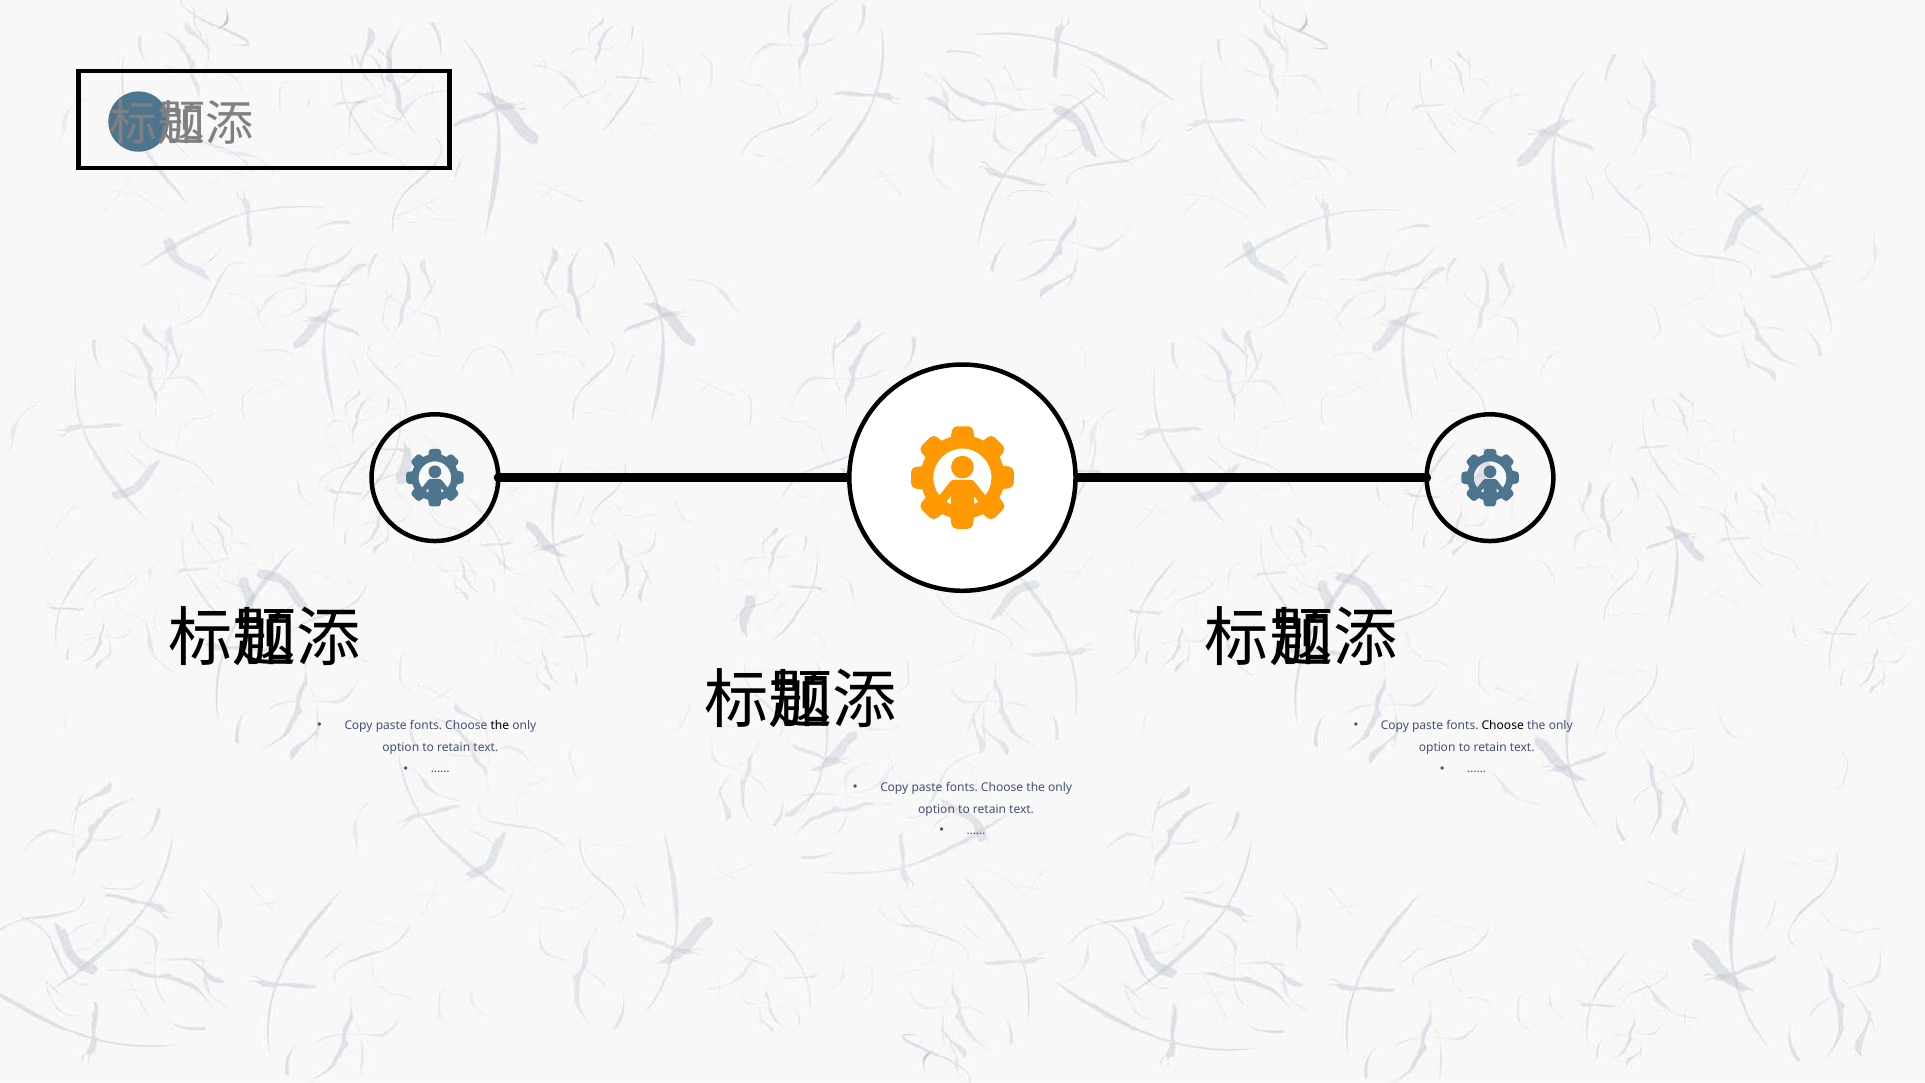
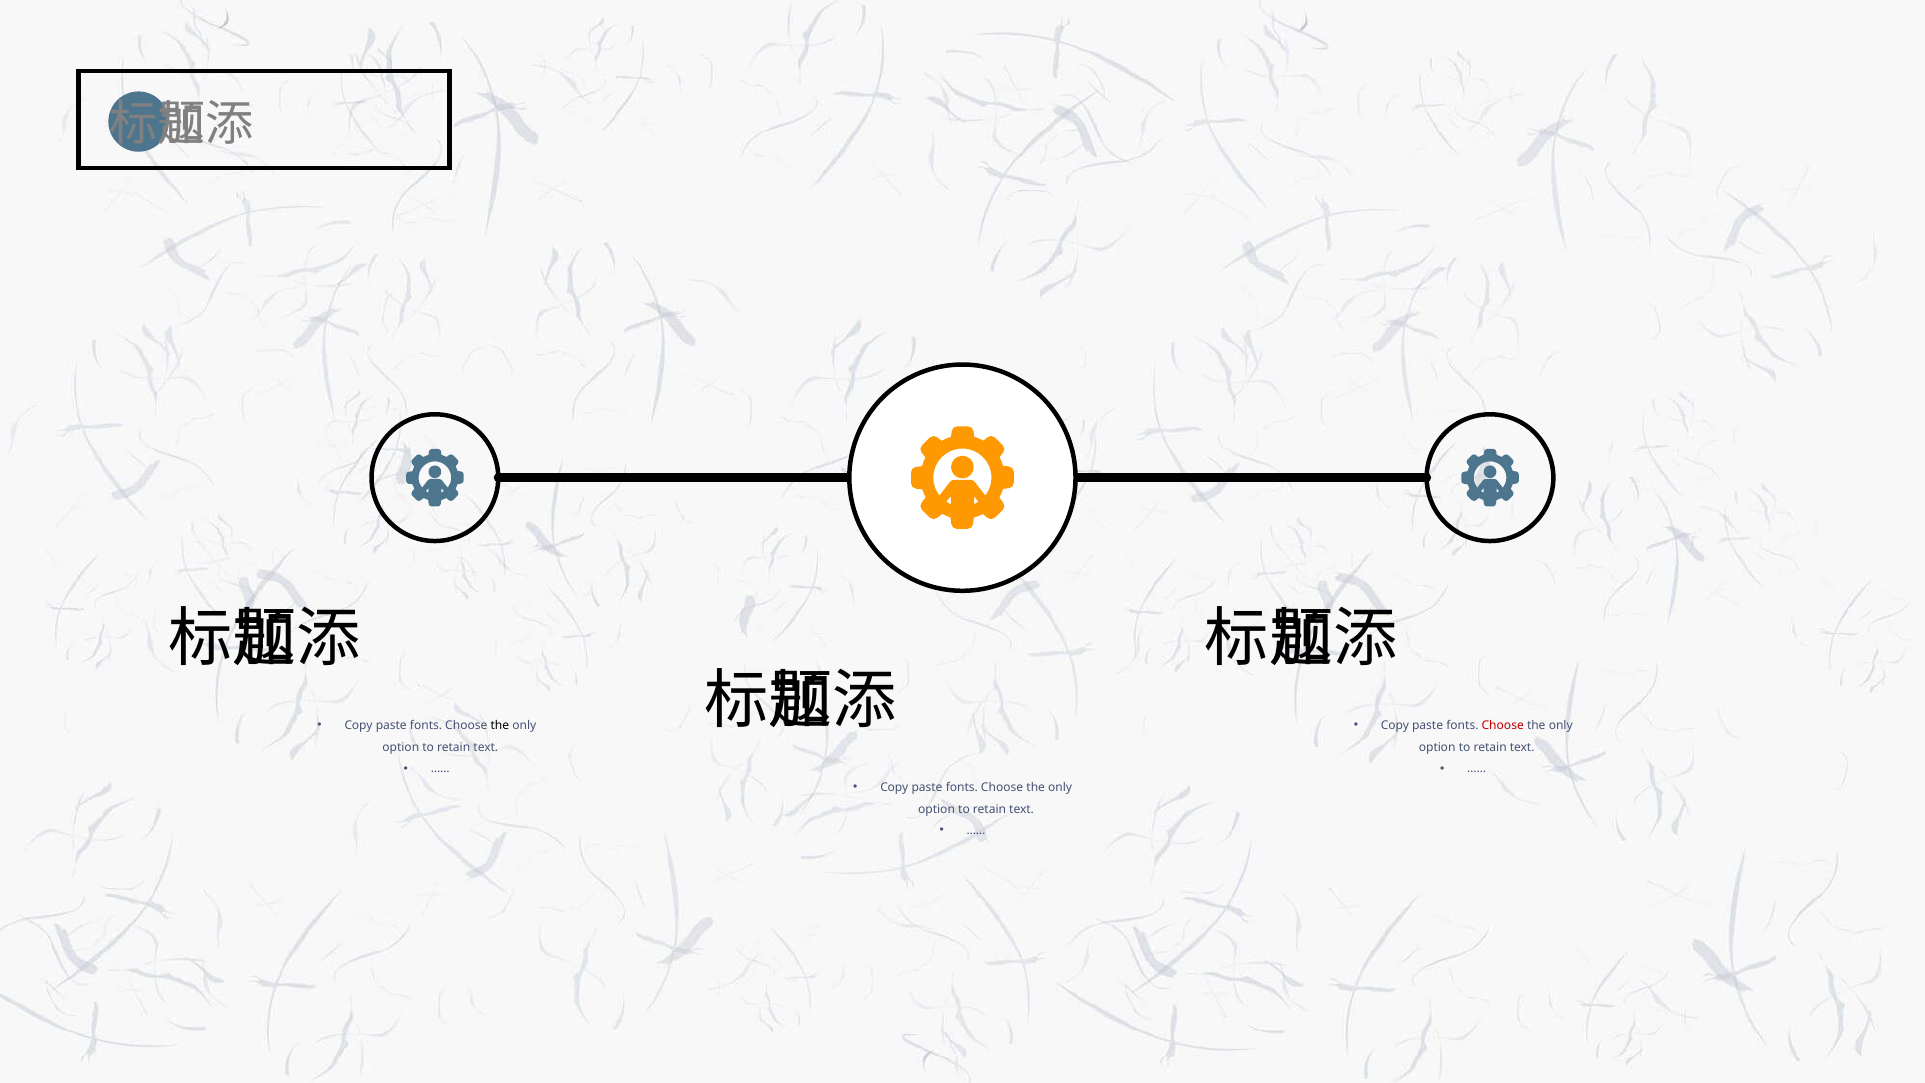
Choose colour: black -> red (1503, 725)
